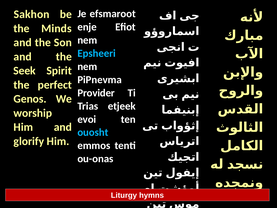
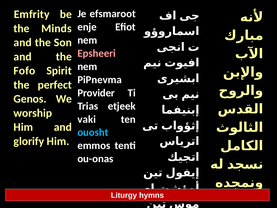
Sakhon: Sakhon -> Emfrity (32, 14)
Epsheeri colour: light blue -> pink (97, 53)
Seek: Seek -> Fofo (24, 71)
evoi: evoi -> vaki (87, 119)
